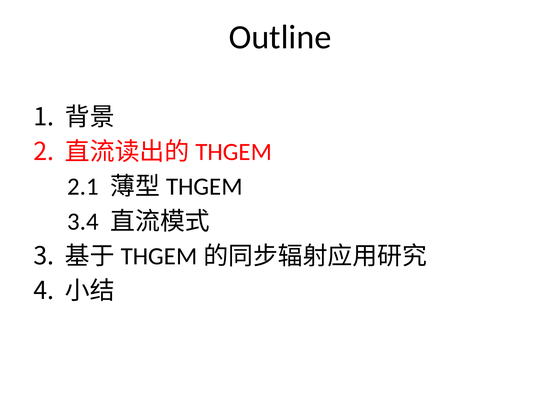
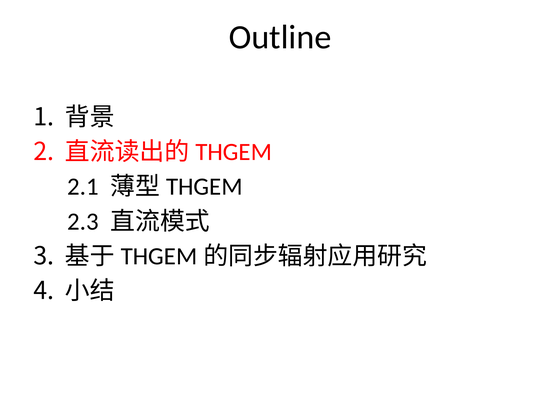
3.4: 3.4 -> 2.3 (83, 222)
